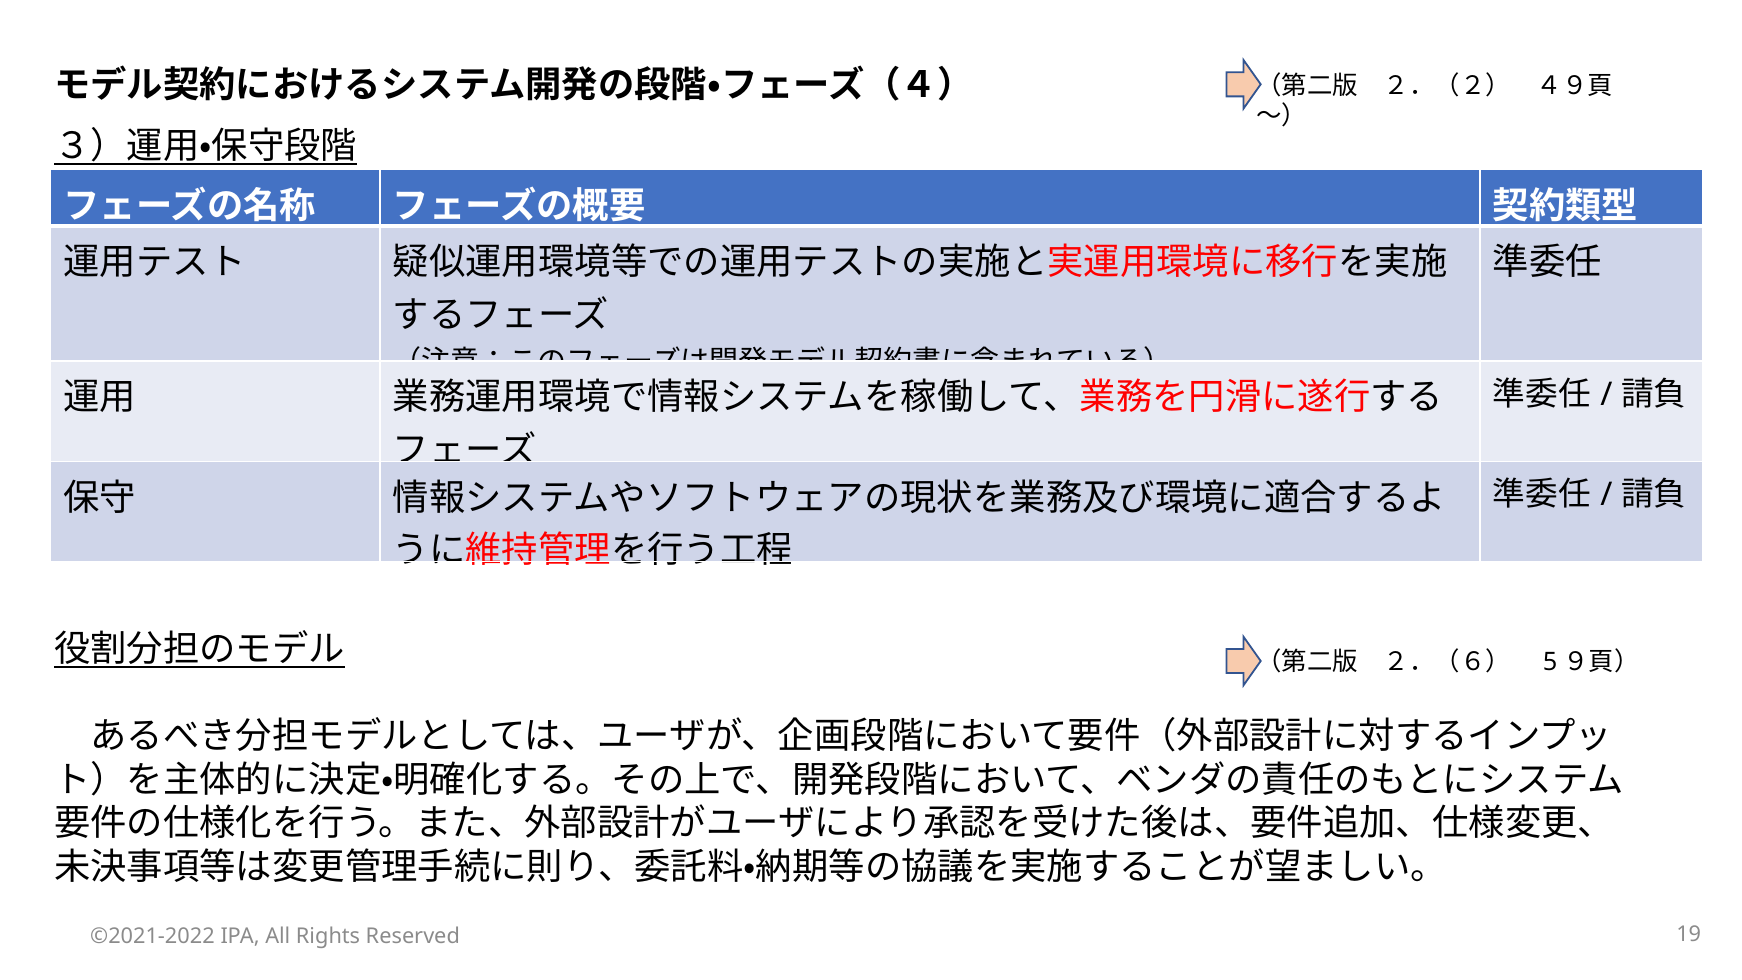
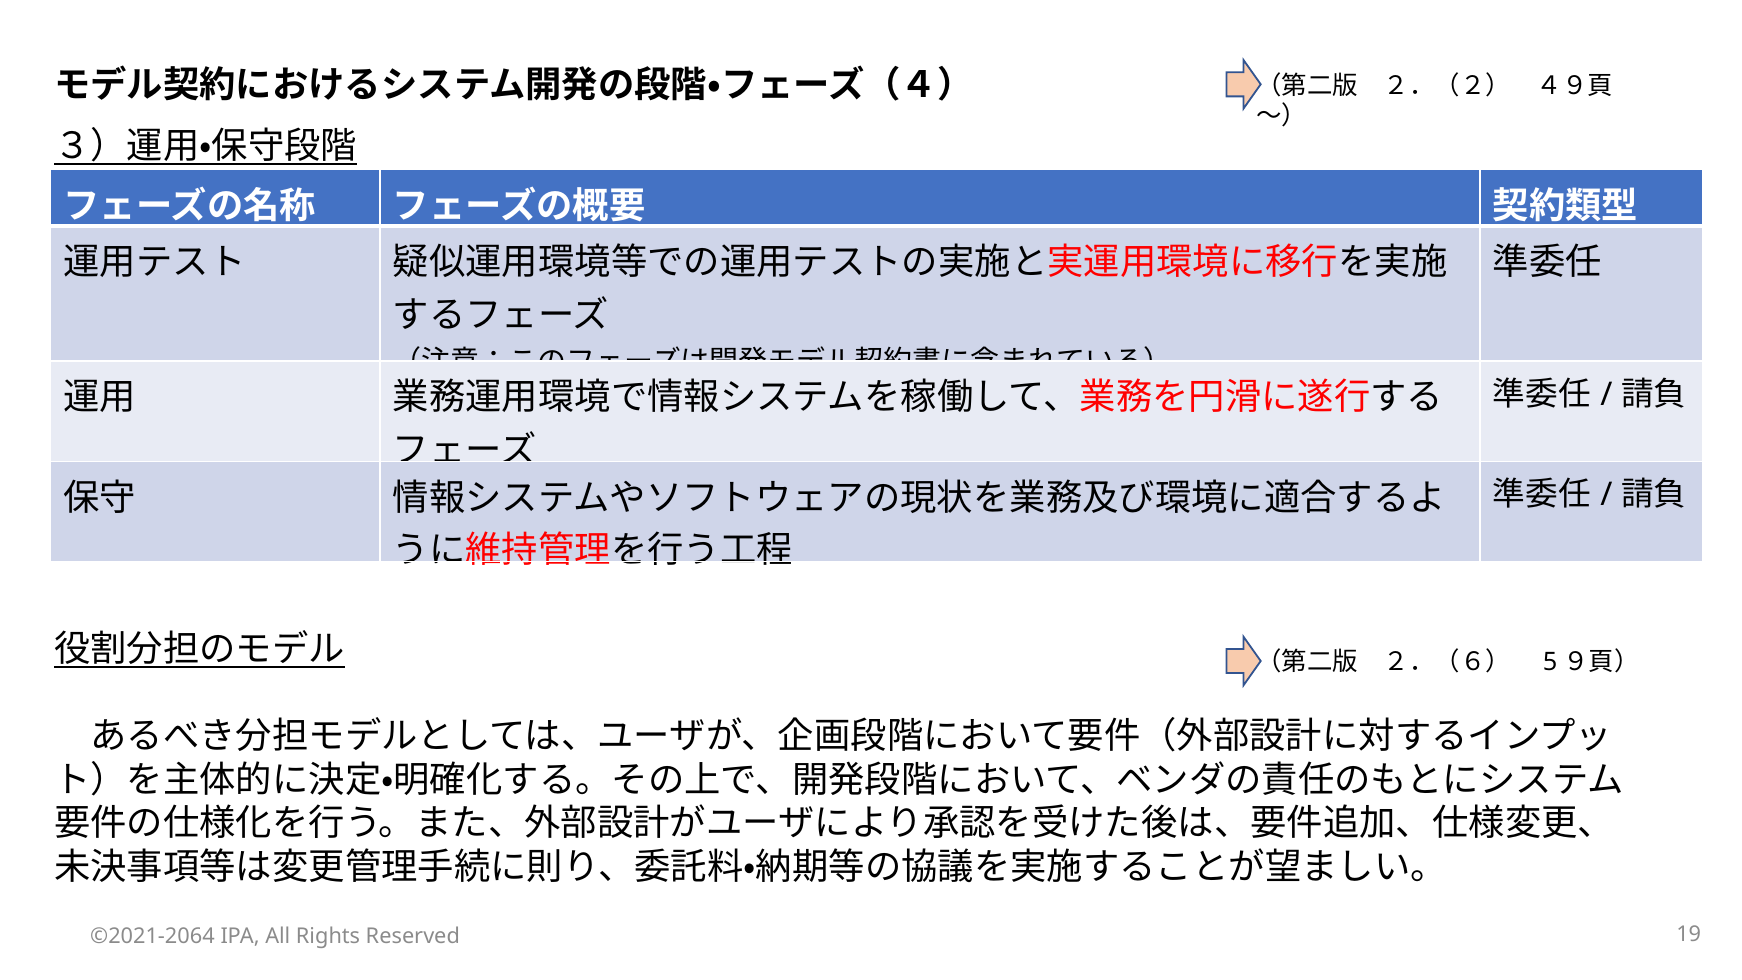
©2021-2022: ©2021-2022 -> ©2021-2064 (152, 936)
